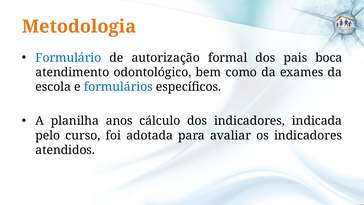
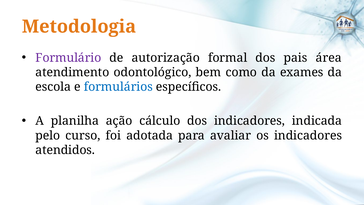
Formulário colour: blue -> purple (68, 58)
boca: boca -> área (329, 58)
anos: anos -> ação (119, 121)
